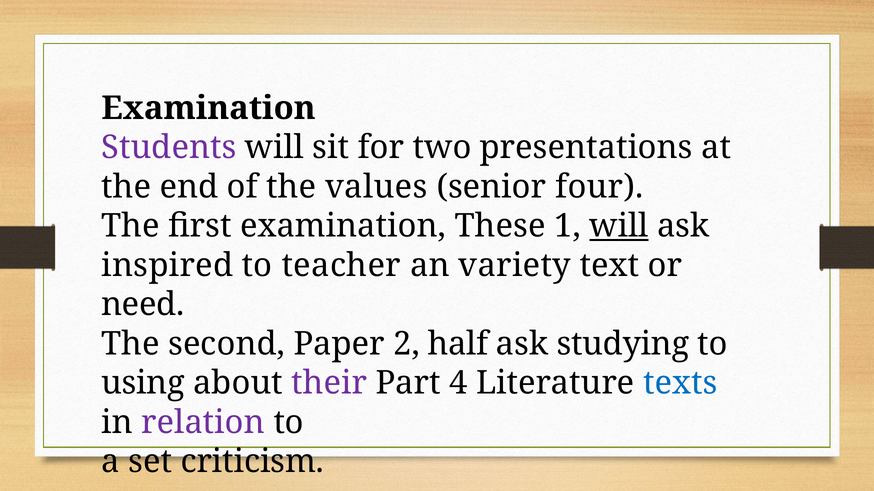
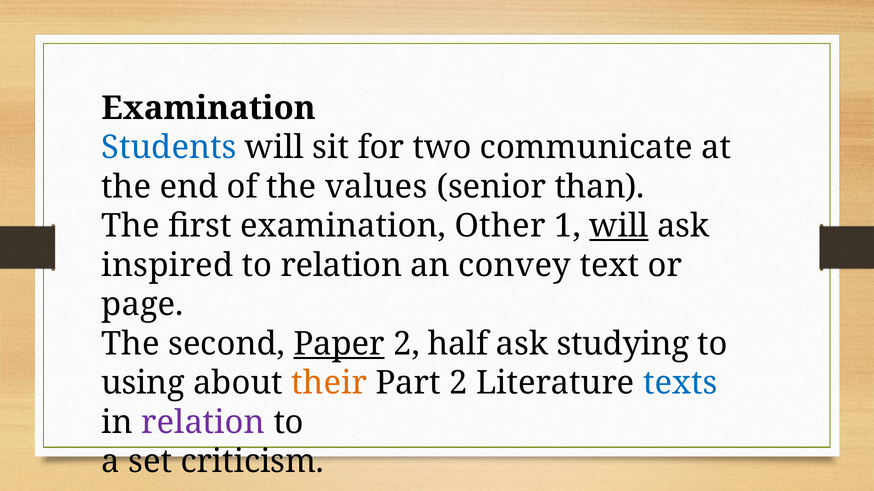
Students colour: purple -> blue (169, 148)
presentations: presentations -> communicate (586, 148)
four: four -> than (600, 187)
These: These -> Other (500, 226)
to teacher: teacher -> relation (342, 266)
variety: variety -> convey (515, 266)
need: need -> page (142, 305)
Paper underline: none -> present (339, 344)
their colour: purple -> orange (329, 384)
Part 4: 4 -> 2 (458, 384)
